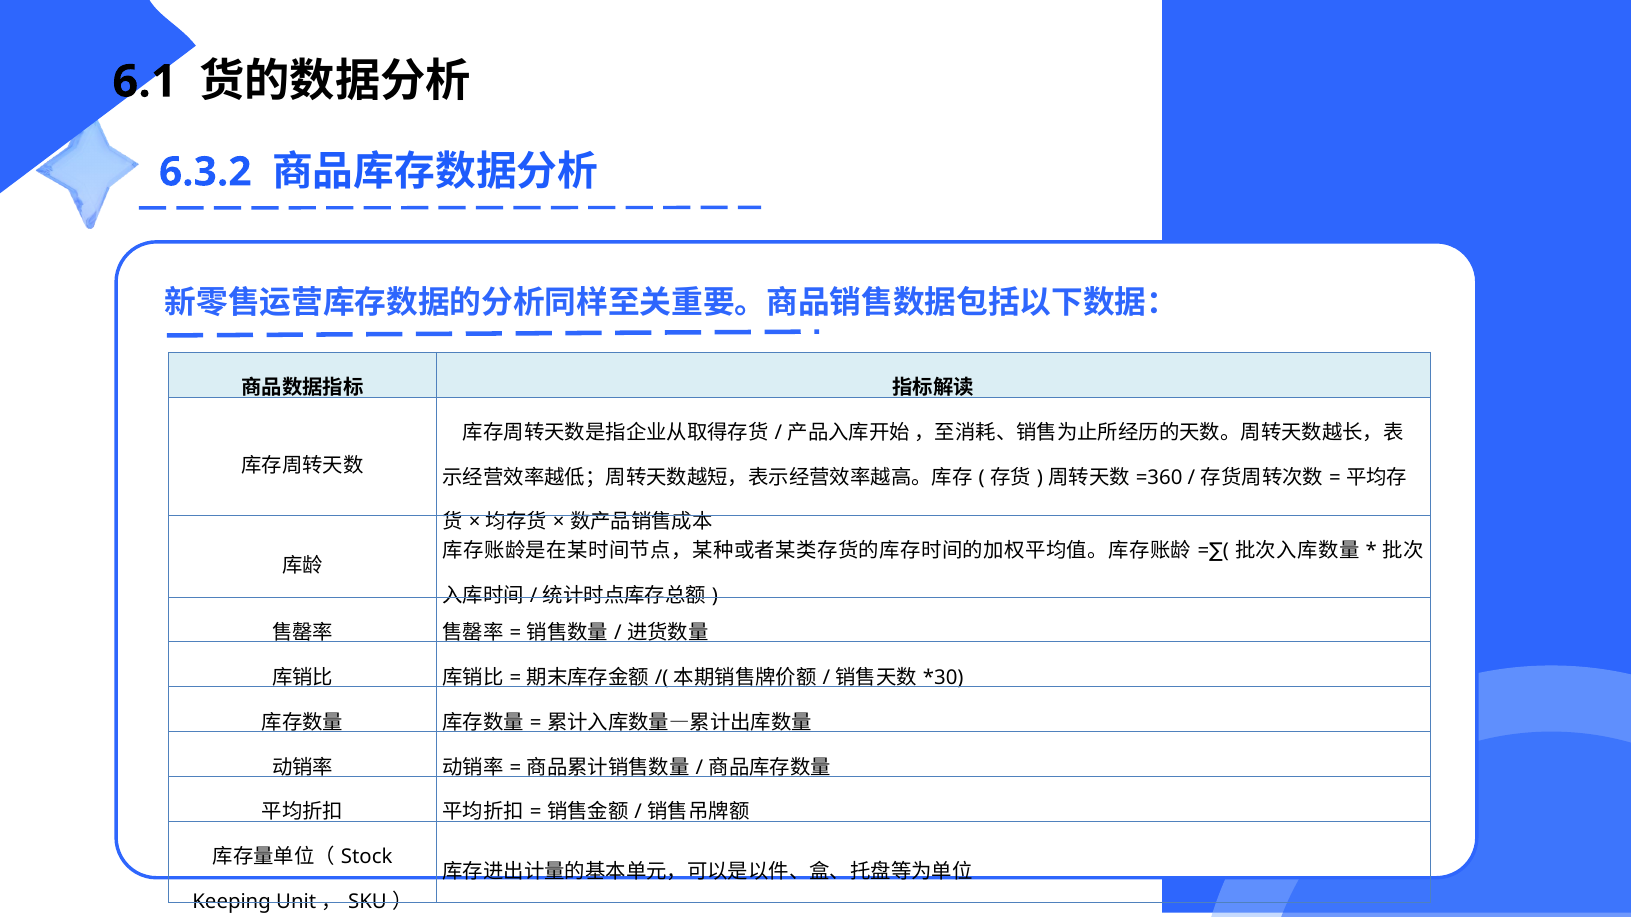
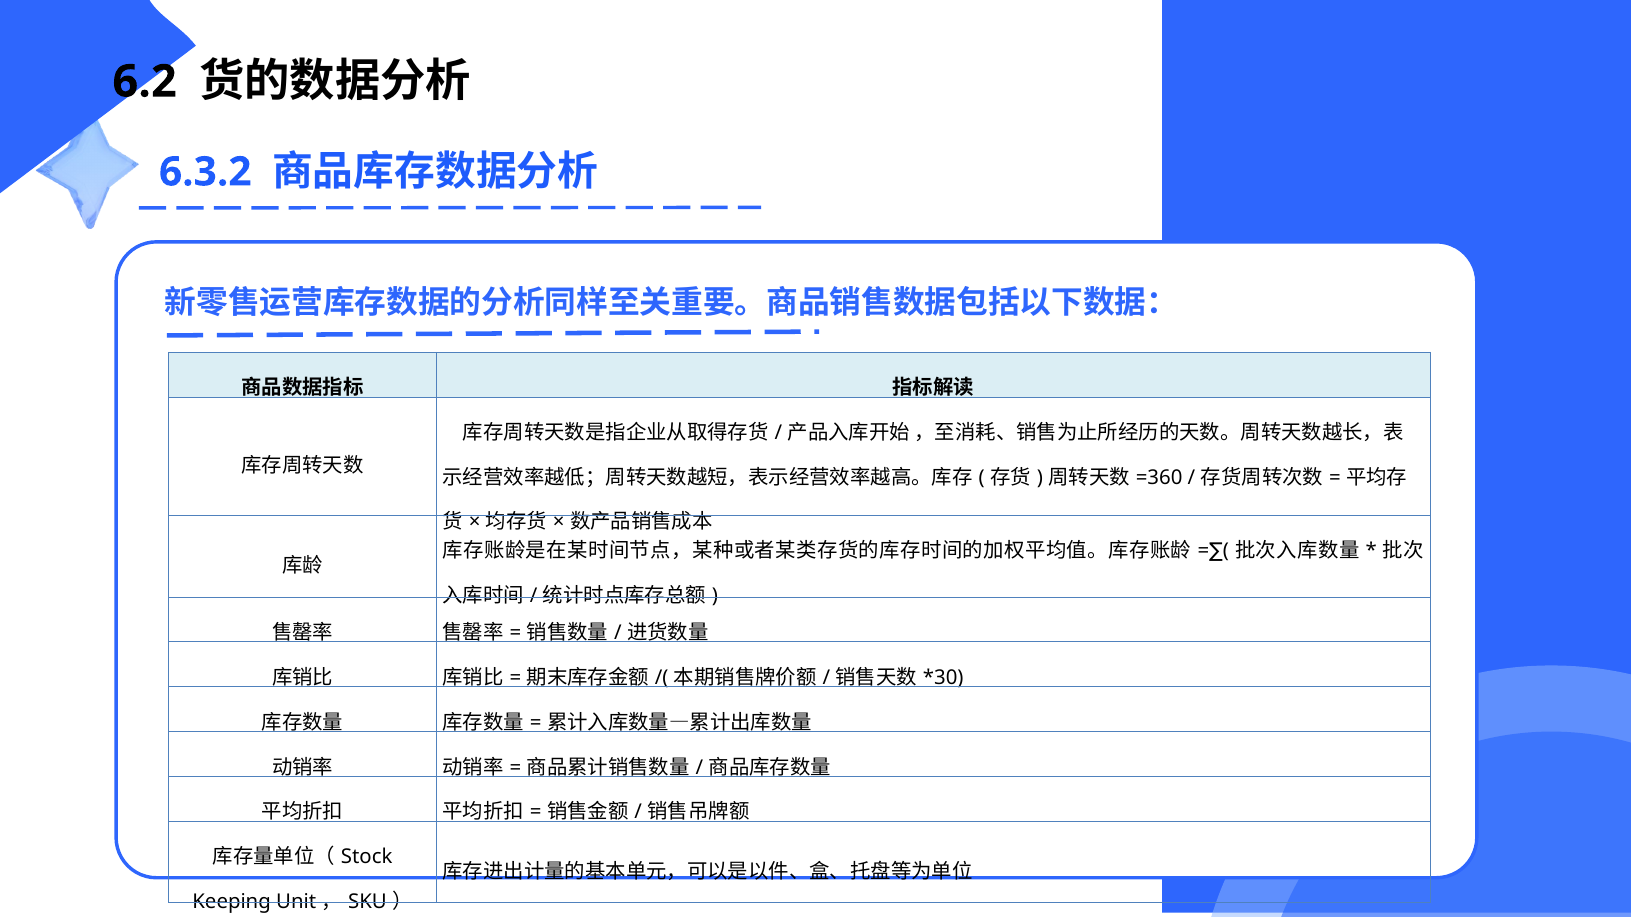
6.1: 6.1 -> 6.2 (145, 82)
